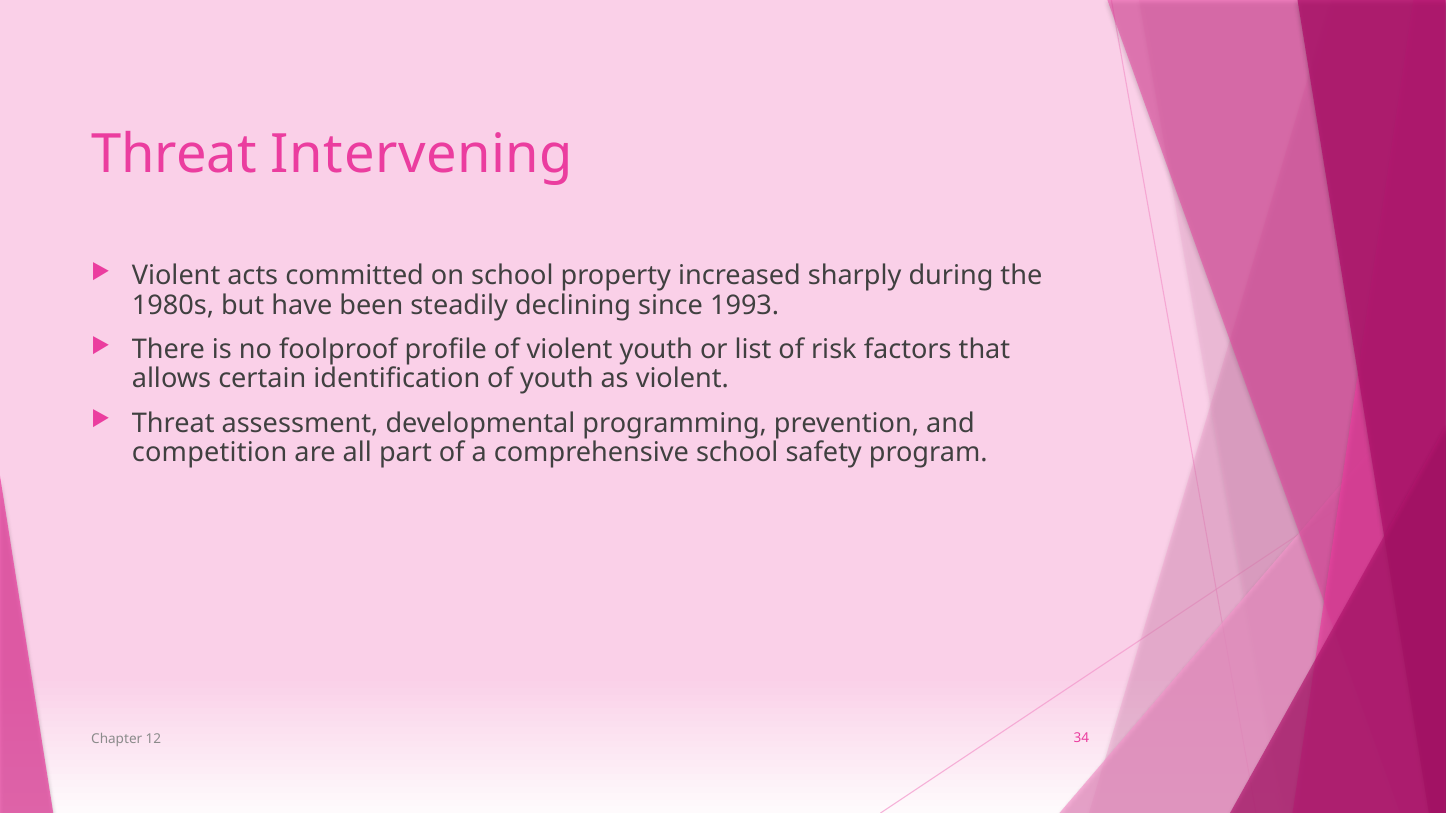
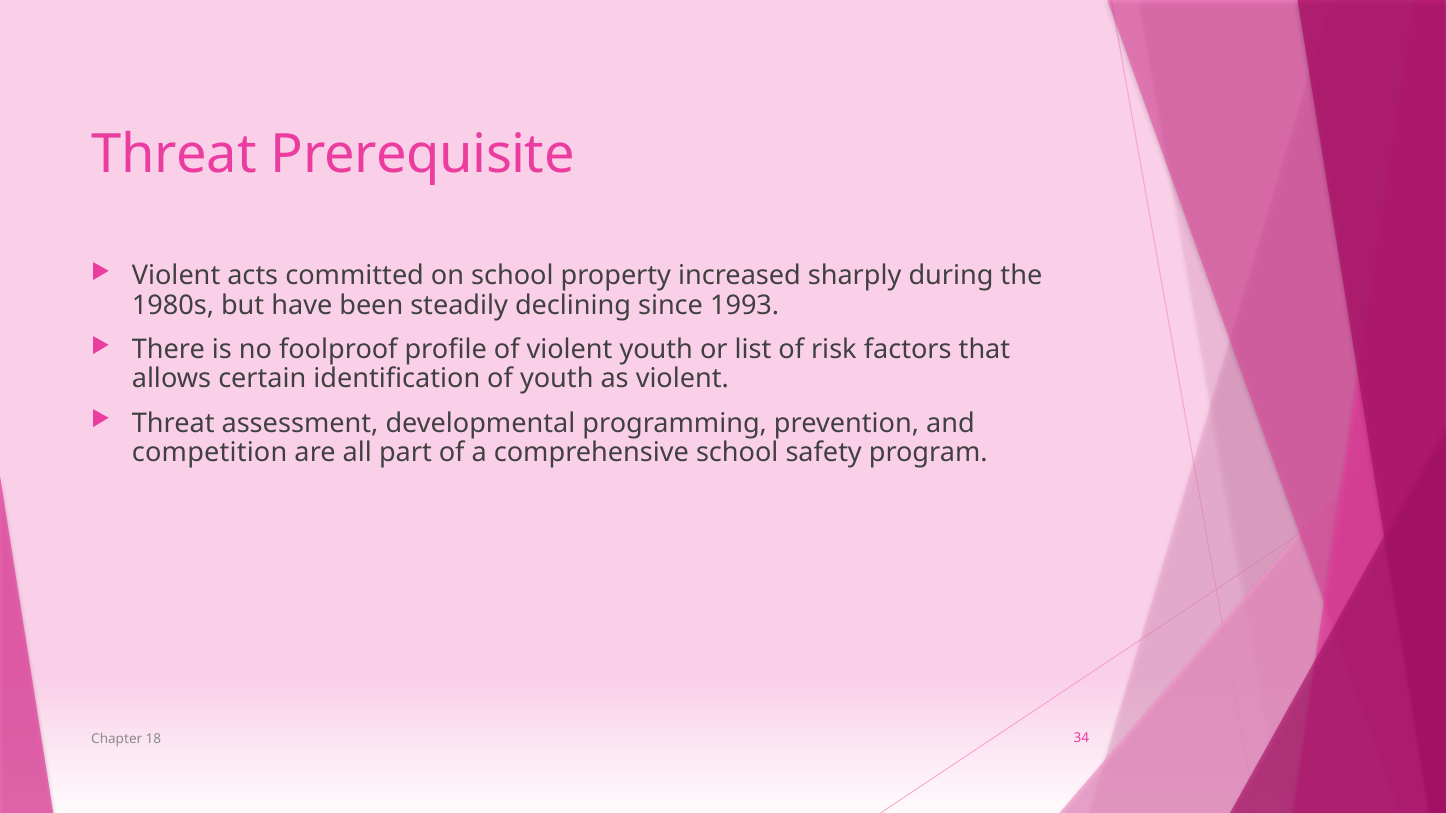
Intervening: Intervening -> Prerequisite (423, 154)
12: 12 -> 18 (153, 739)
